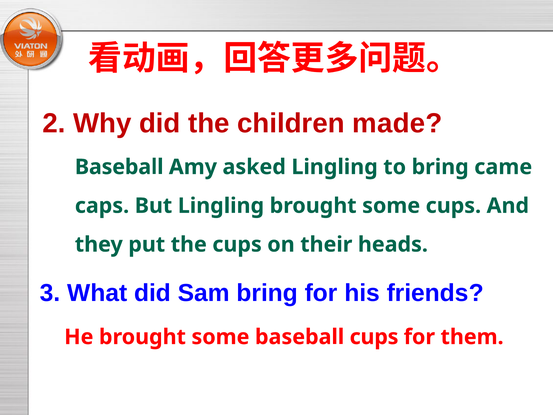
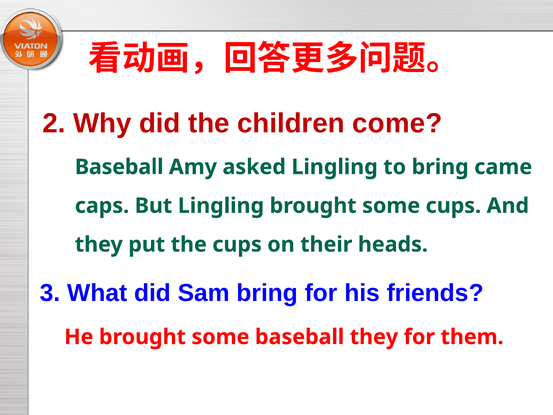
made: made -> come (397, 123)
baseball cups: cups -> they (374, 337)
